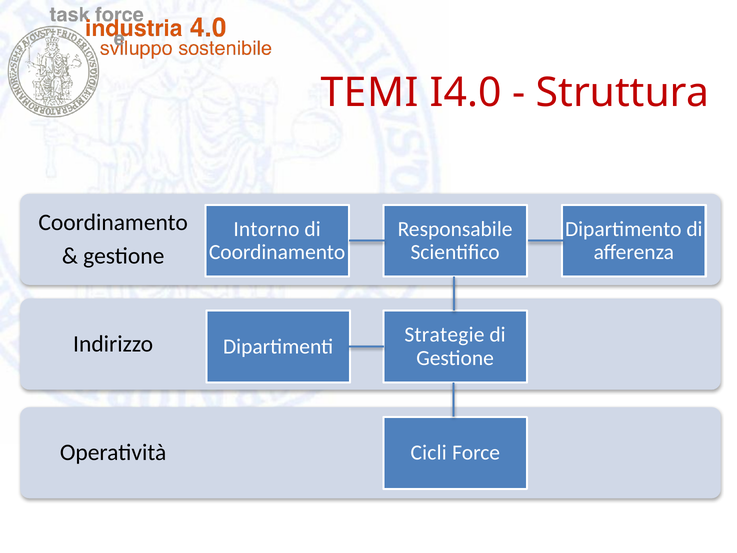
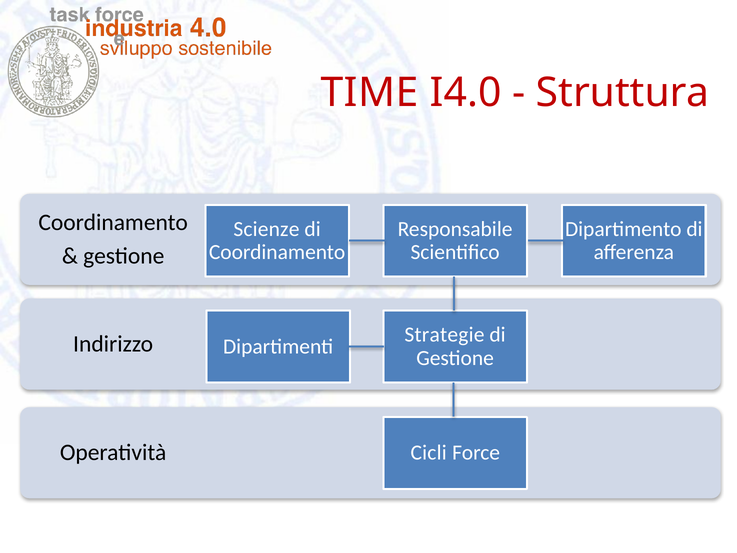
TEMI: TEMI -> TIME (370, 93)
Intorno: Intorno -> Scienze (266, 229)
